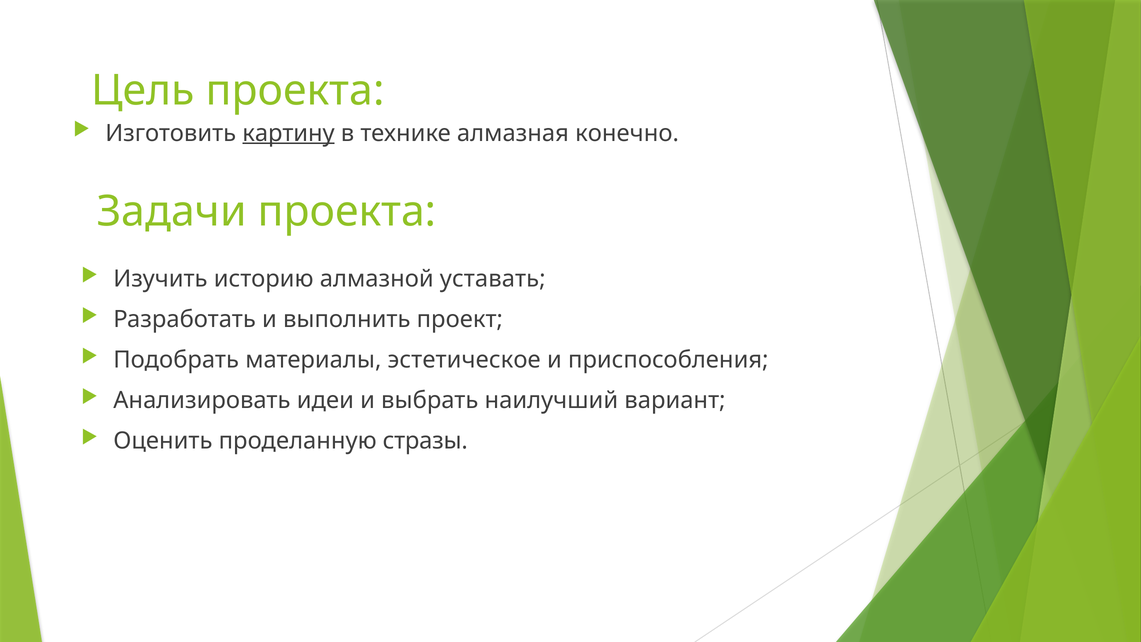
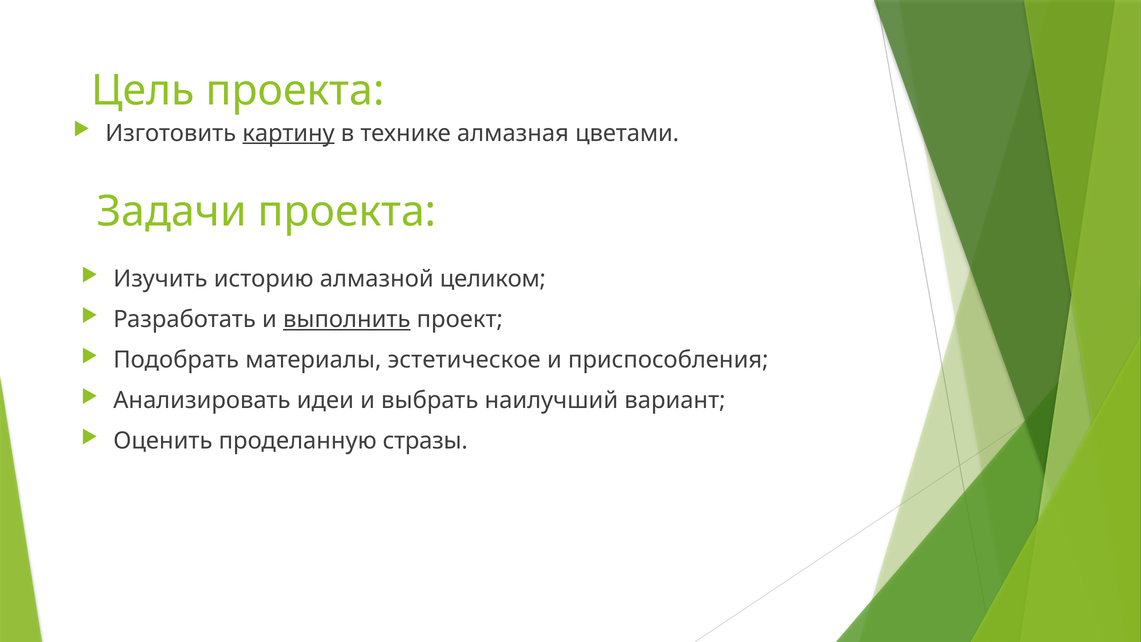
конечно: конечно -> цветами (627, 133)
уставать: уставать -> целиком (493, 279)
выполнить underline: none -> present (347, 319)
